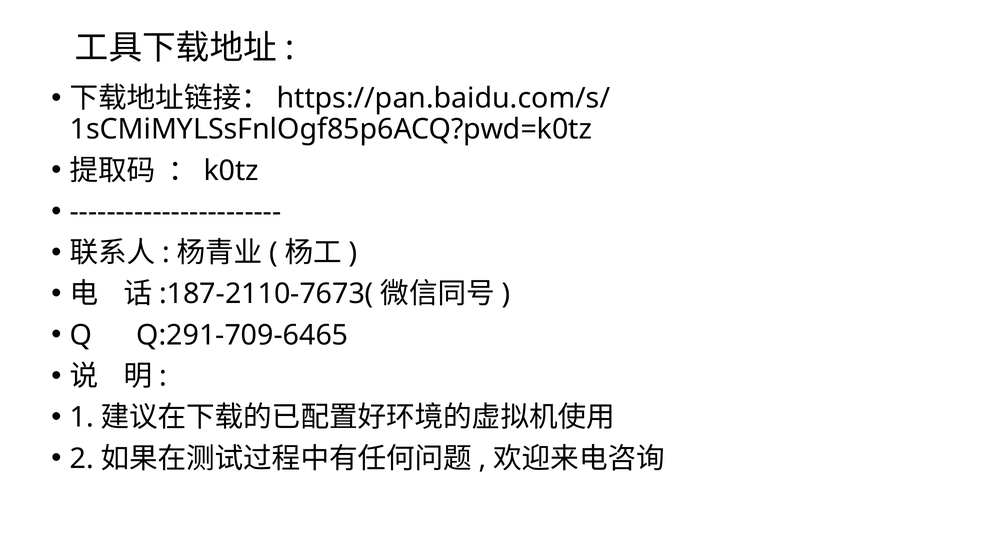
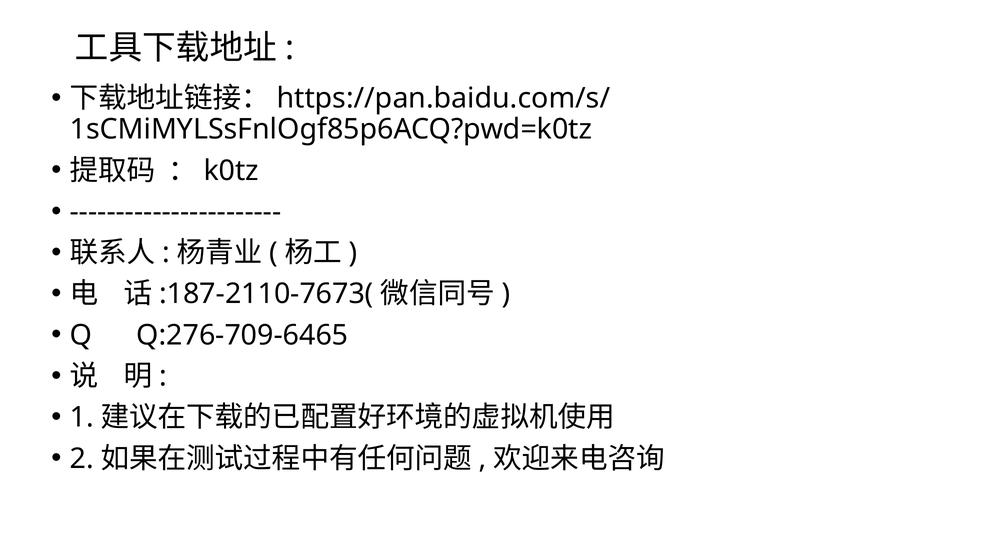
Q:291-709-6465: Q:291-709-6465 -> Q:276-709-6465 (242, 335)
